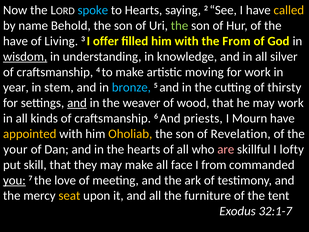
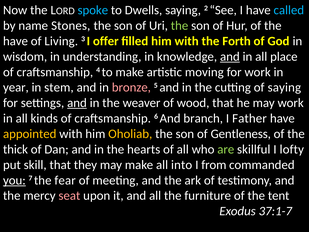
to Hearts: Hearts -> Dwells (144, 10)
called colour: yellow -> light blue (289, 10)
Behold: Behold -> Stones (71, 26)
the From: From -> Forth (237, 41)
wisdom underline: present -> none (25, 56)
and underline: none -> present (230, 56)
silver: silver -> place (284, 56)
bronze colour: light blue -> pink (131, 87)
of thirsty: thirsty -> saying (284, 87)
priests: priests -> branch (203, 118)
Mourn: Mourn -> Father (249, 118)
Revelation: Revelation -> Gentleness (241, 134)
your: your -> thick (15, 149)
are colour: pink -> light green (226, 149)
face: face -> into (182, 165)
love: love -> fear (65, 180)
seat colour: yellow -> pink (69, 196)
32:1-7: 32:1-7 -> 37:1-7 (275, 211)
